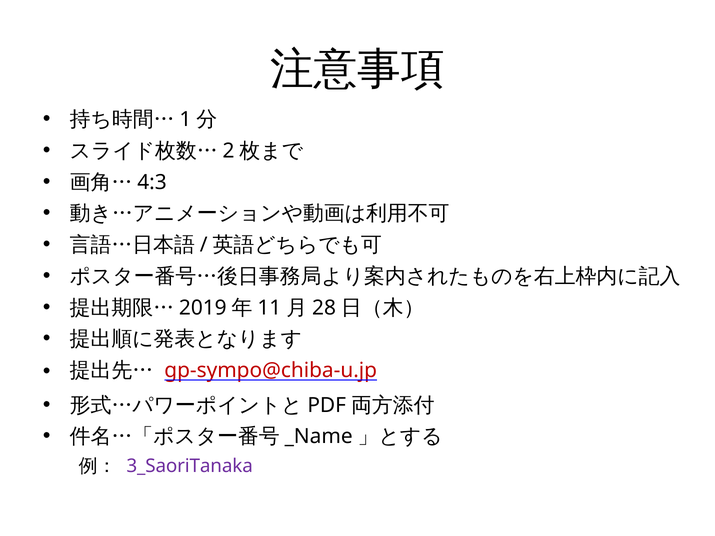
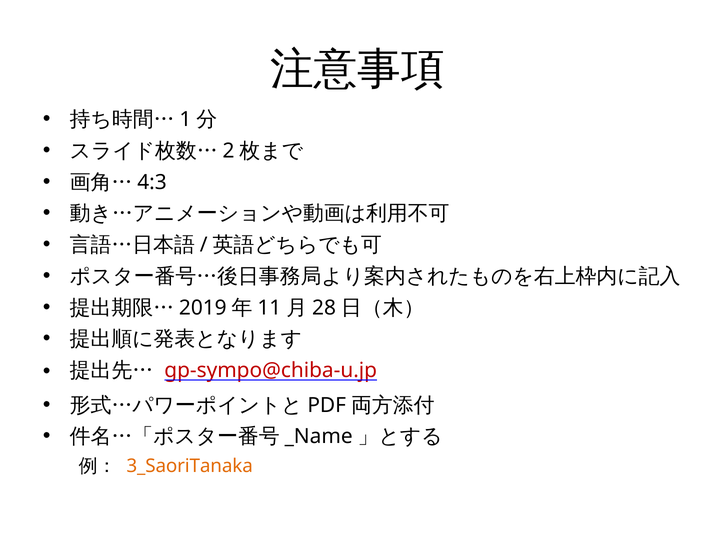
3_SaoriTanaka colour: purple -> orange (190, 466)
